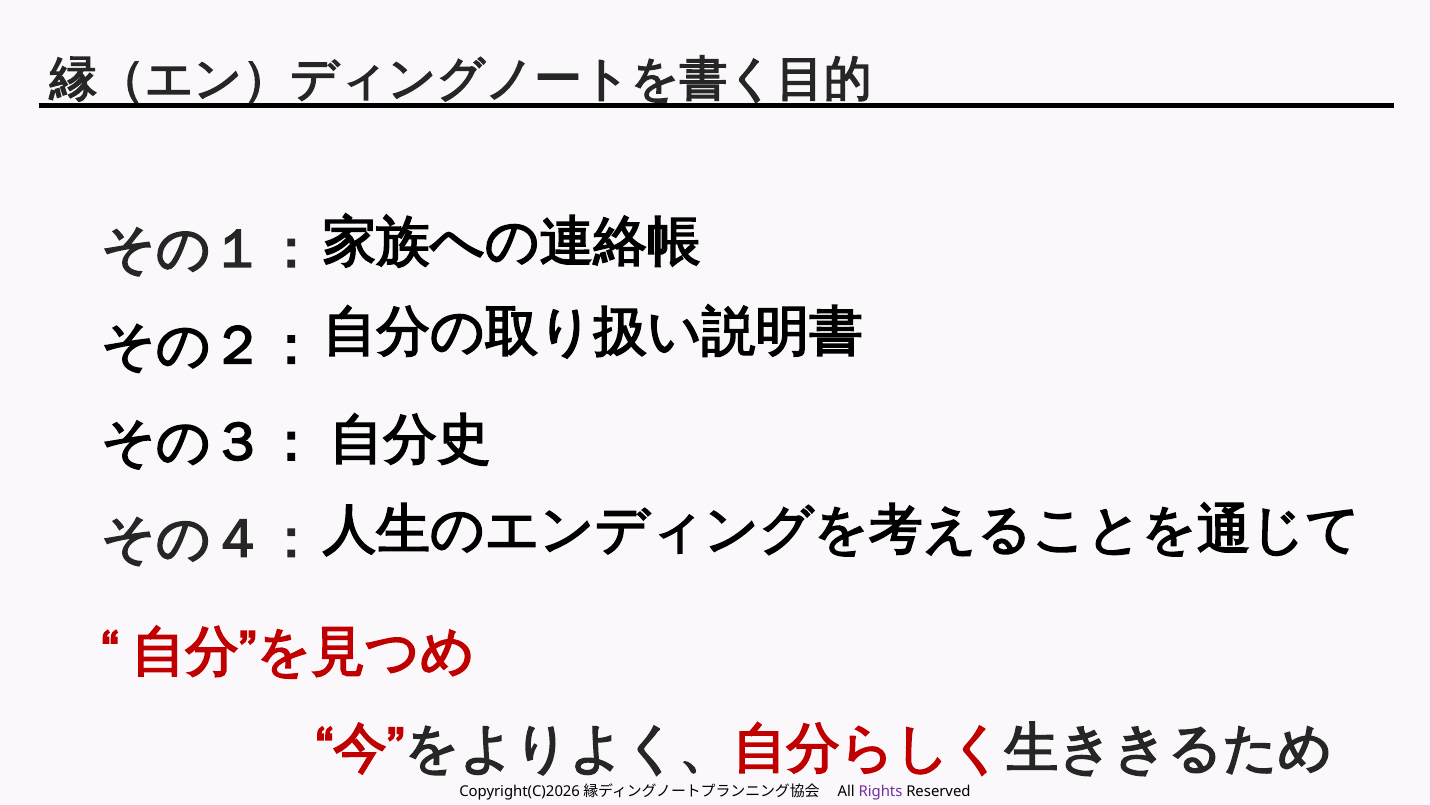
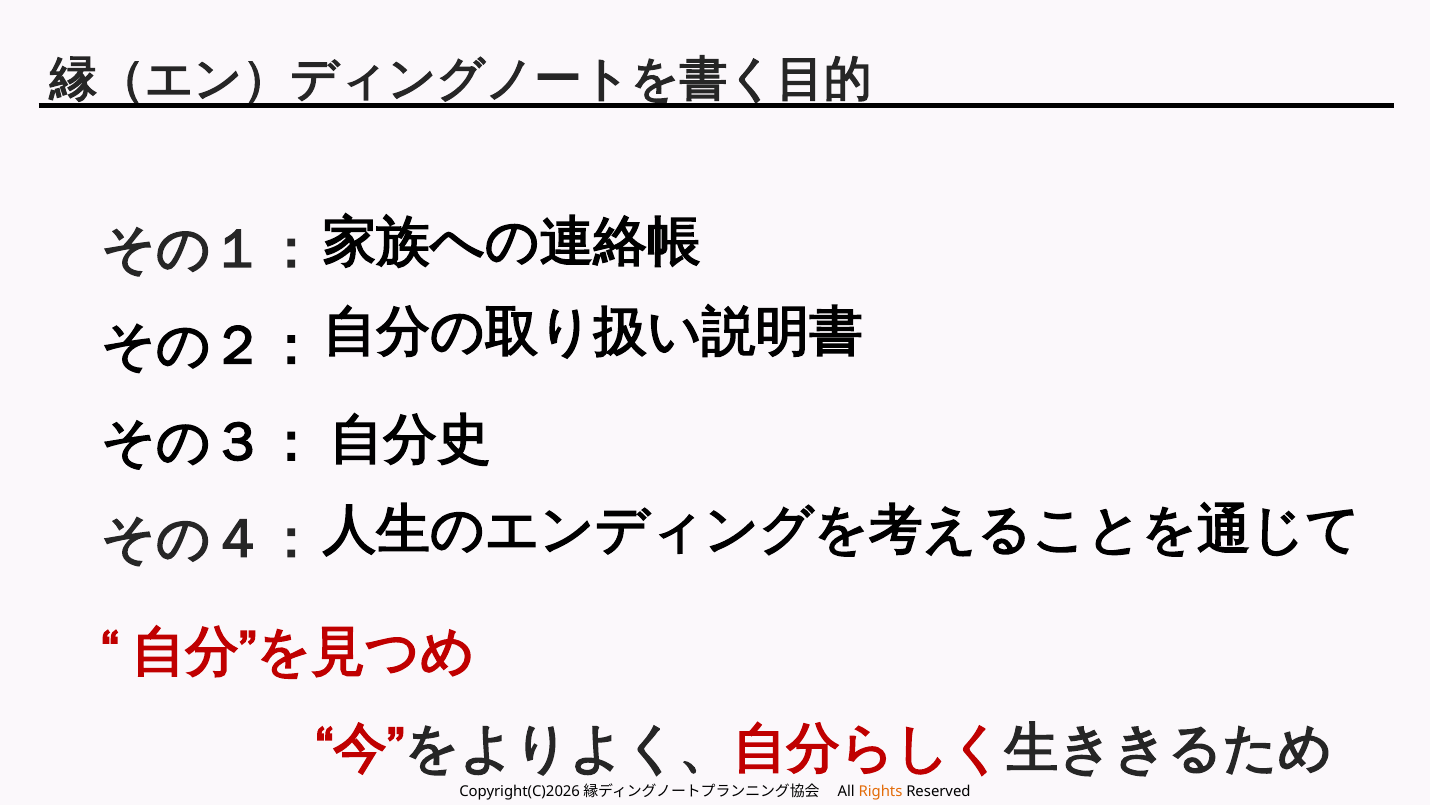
Rights colour: purple -> orange (881, 791)
